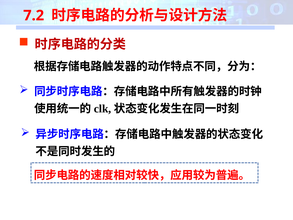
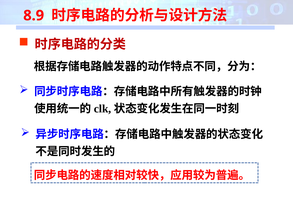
7.2: 7.2 -> 8.9 (34, 15)
